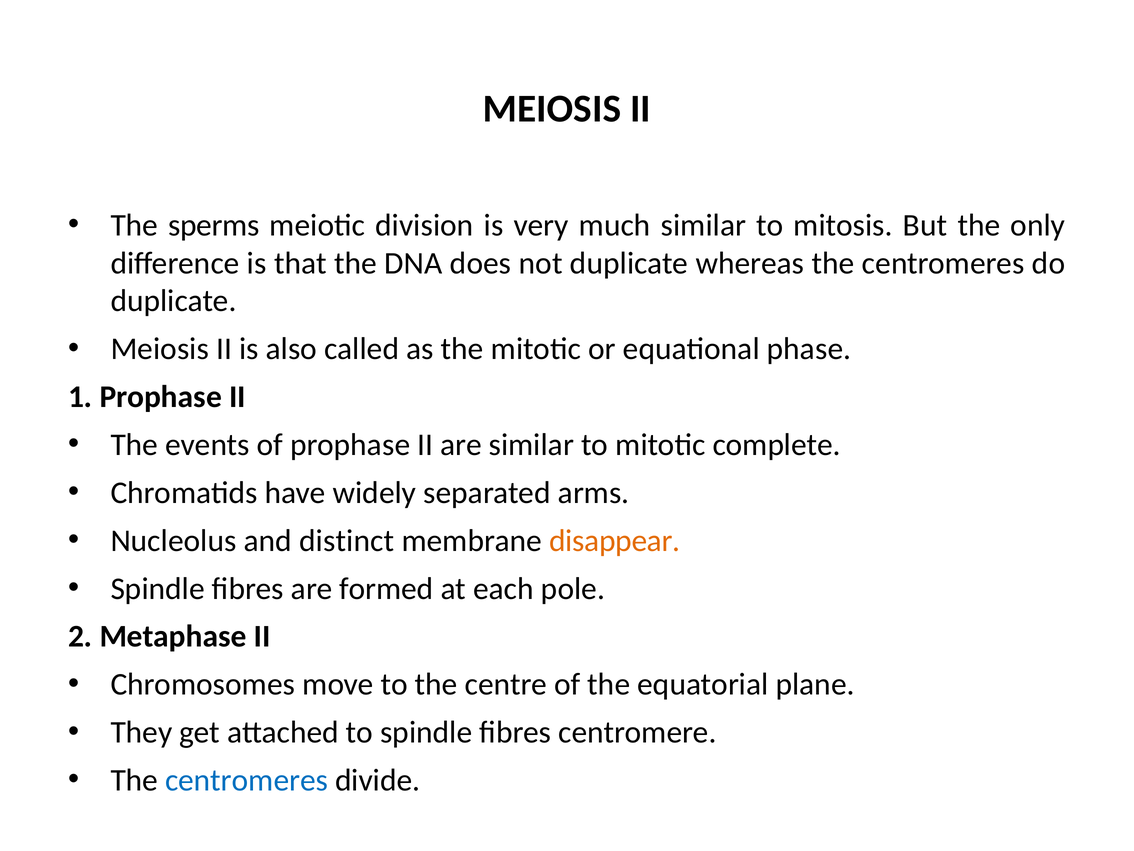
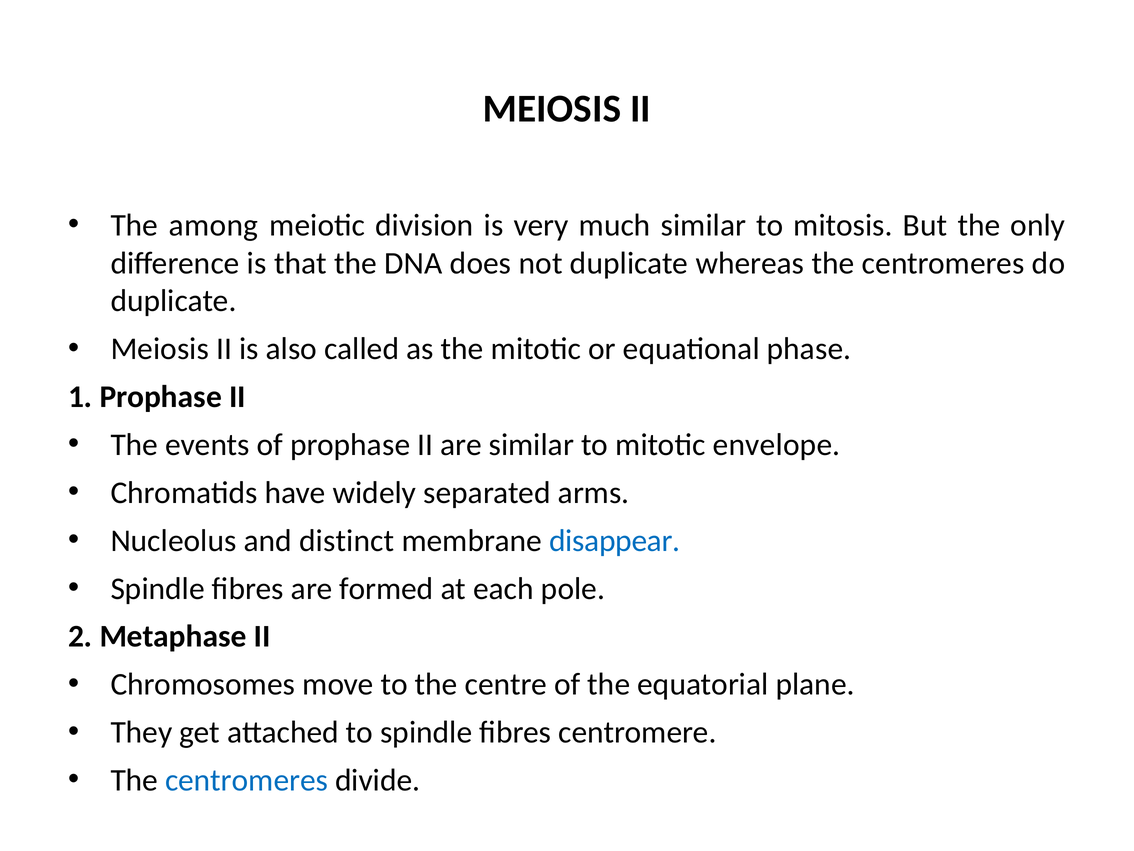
sperms: sperms -> among (214, 225)
complete: complete -> envelope (777, 445)
disappear colour: orange -> blue (615, 540)
